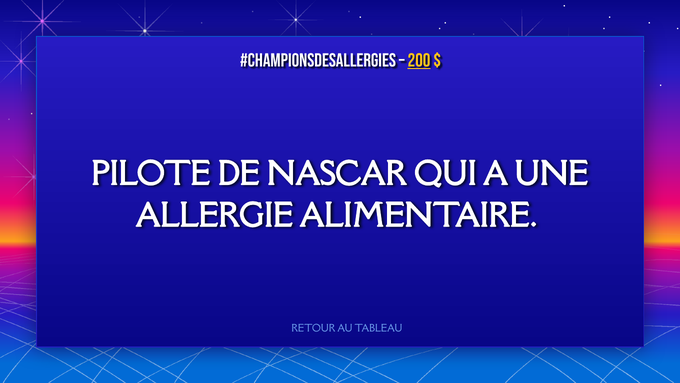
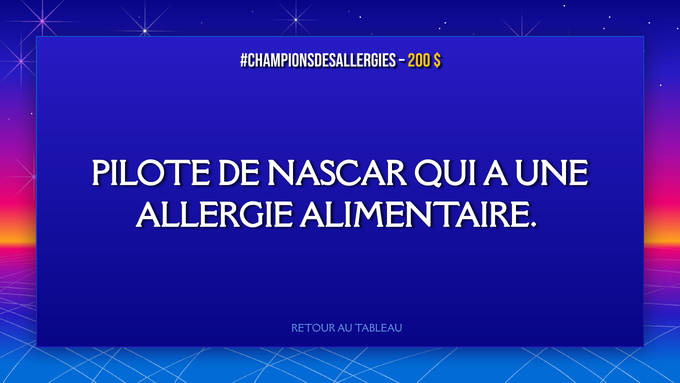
200 underline: present -> none (419, 60)
